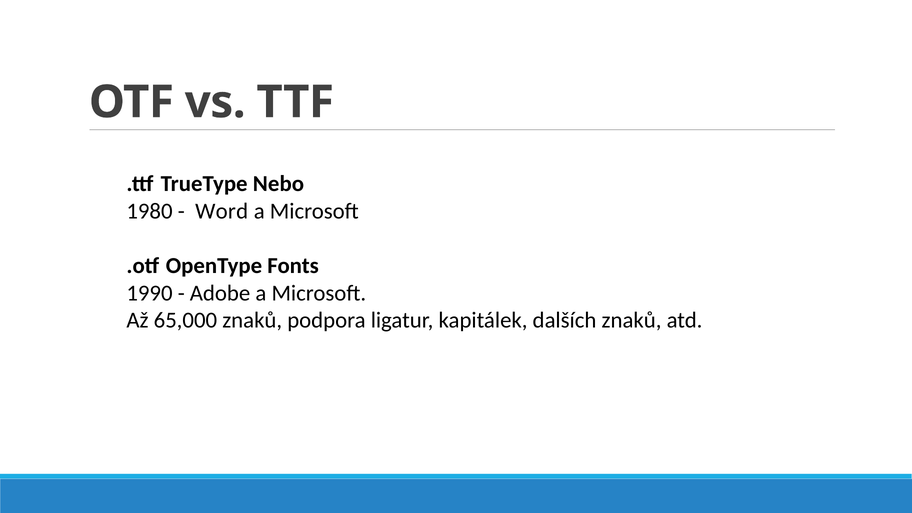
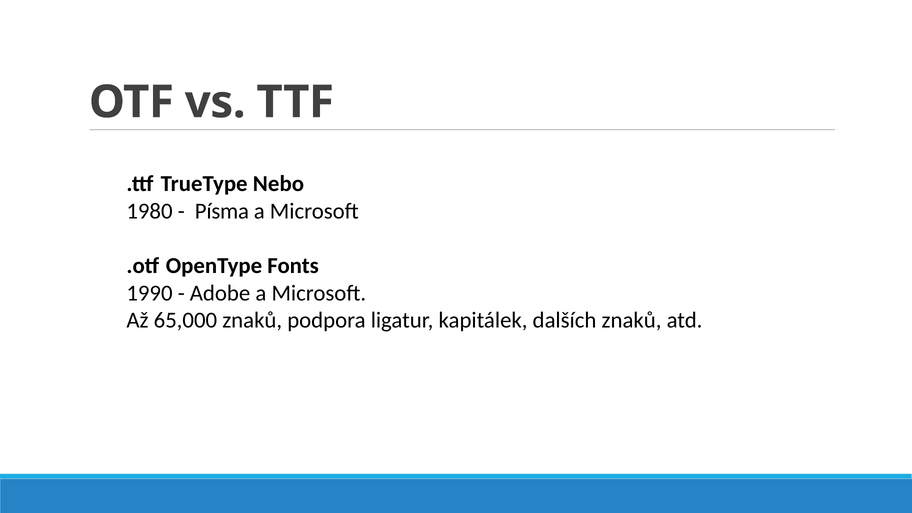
Word: Word -> Písma (222, 211)
